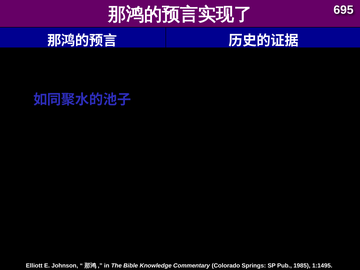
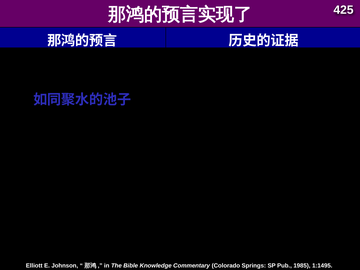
695: 695 -> 425 (343, 10)
